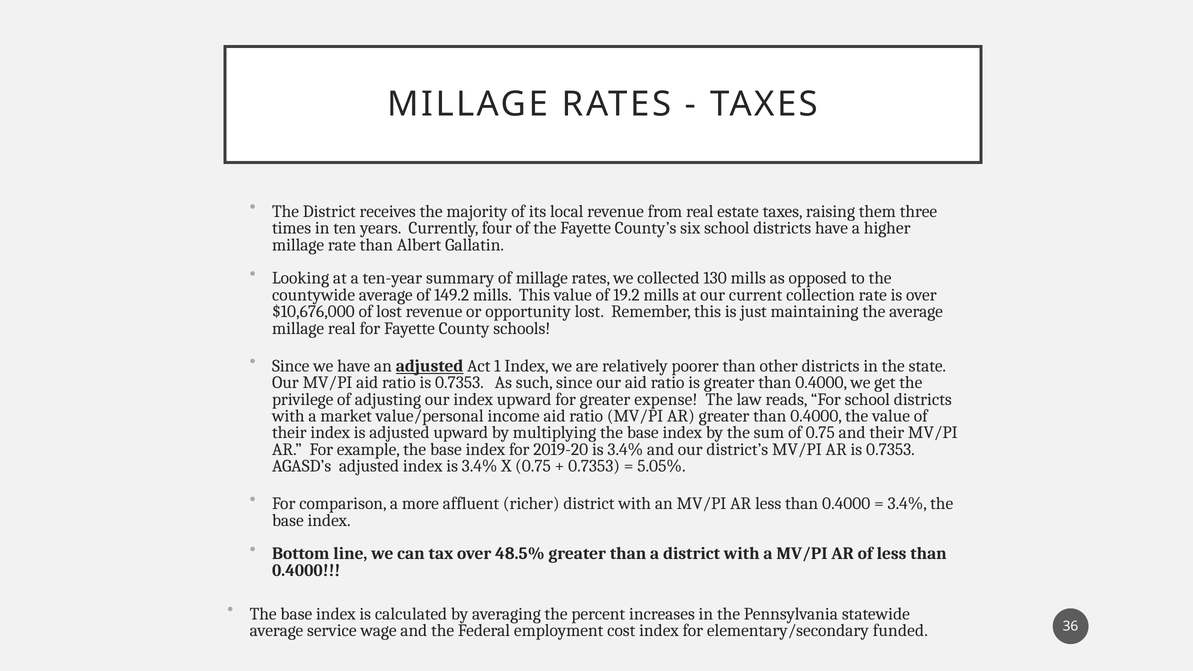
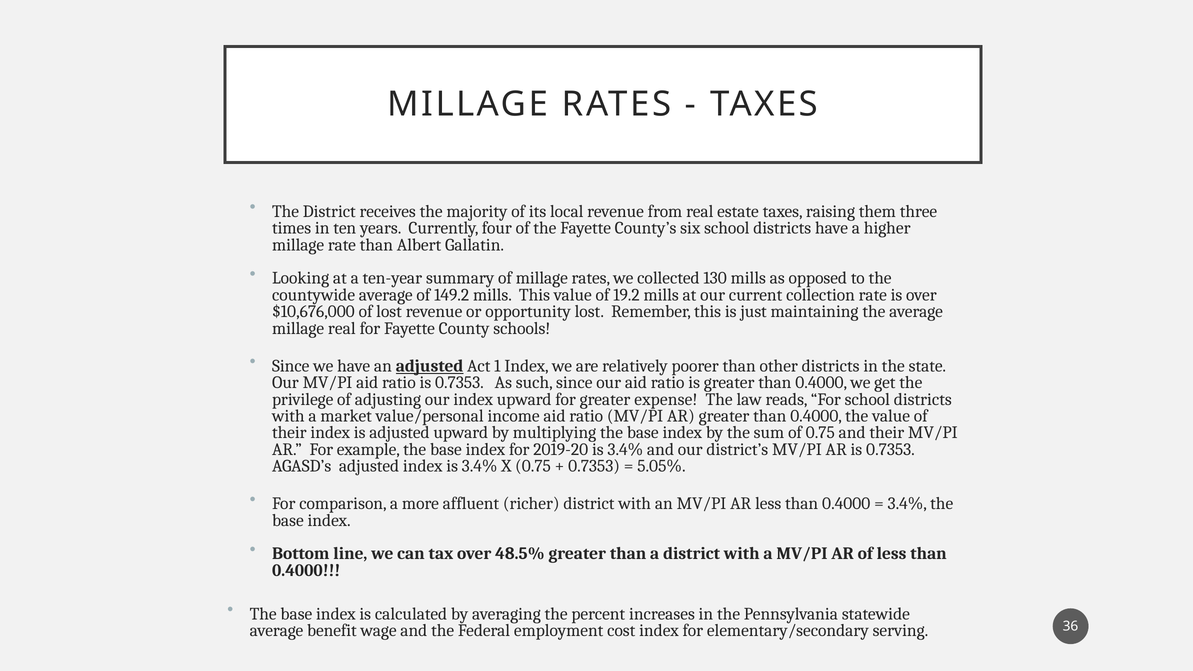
service: service -> benefit (332, 631)
funded: funded -> serving (900, 631)
